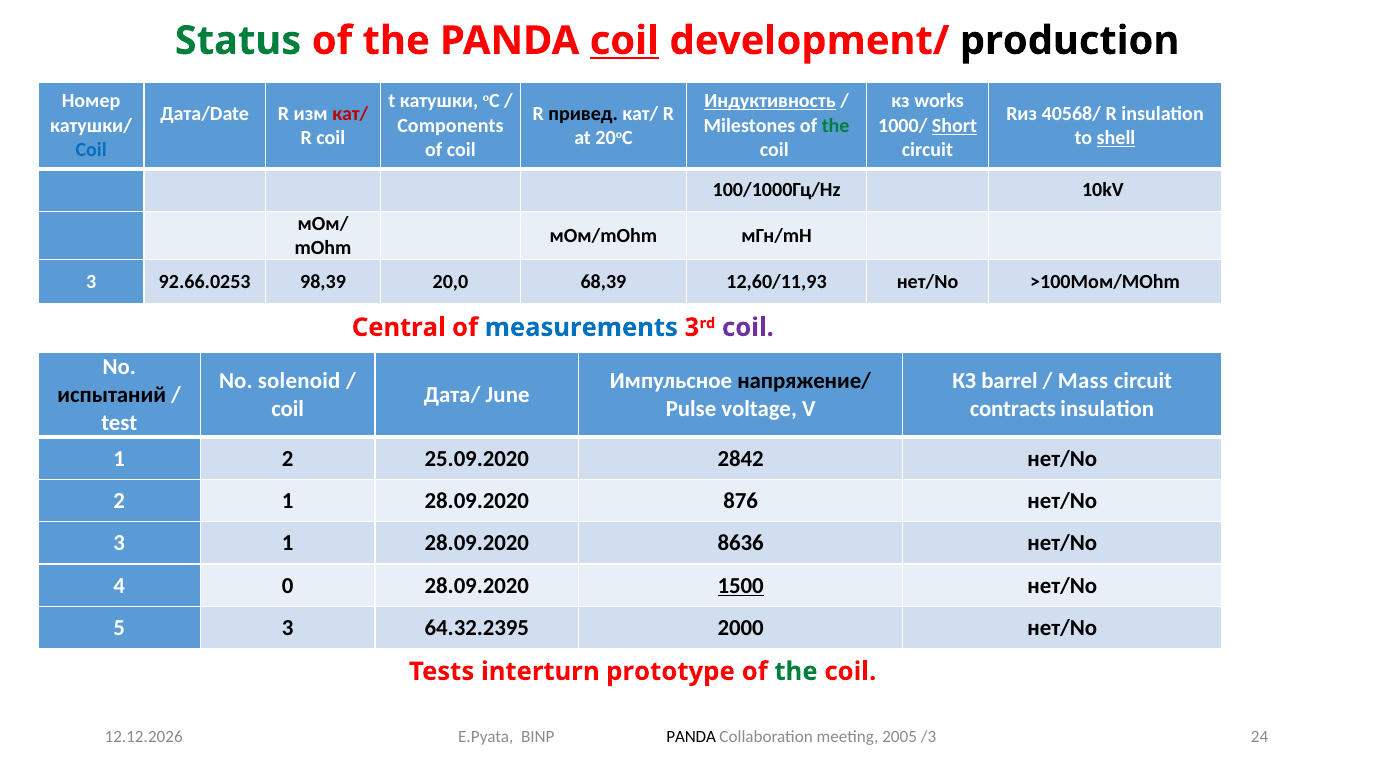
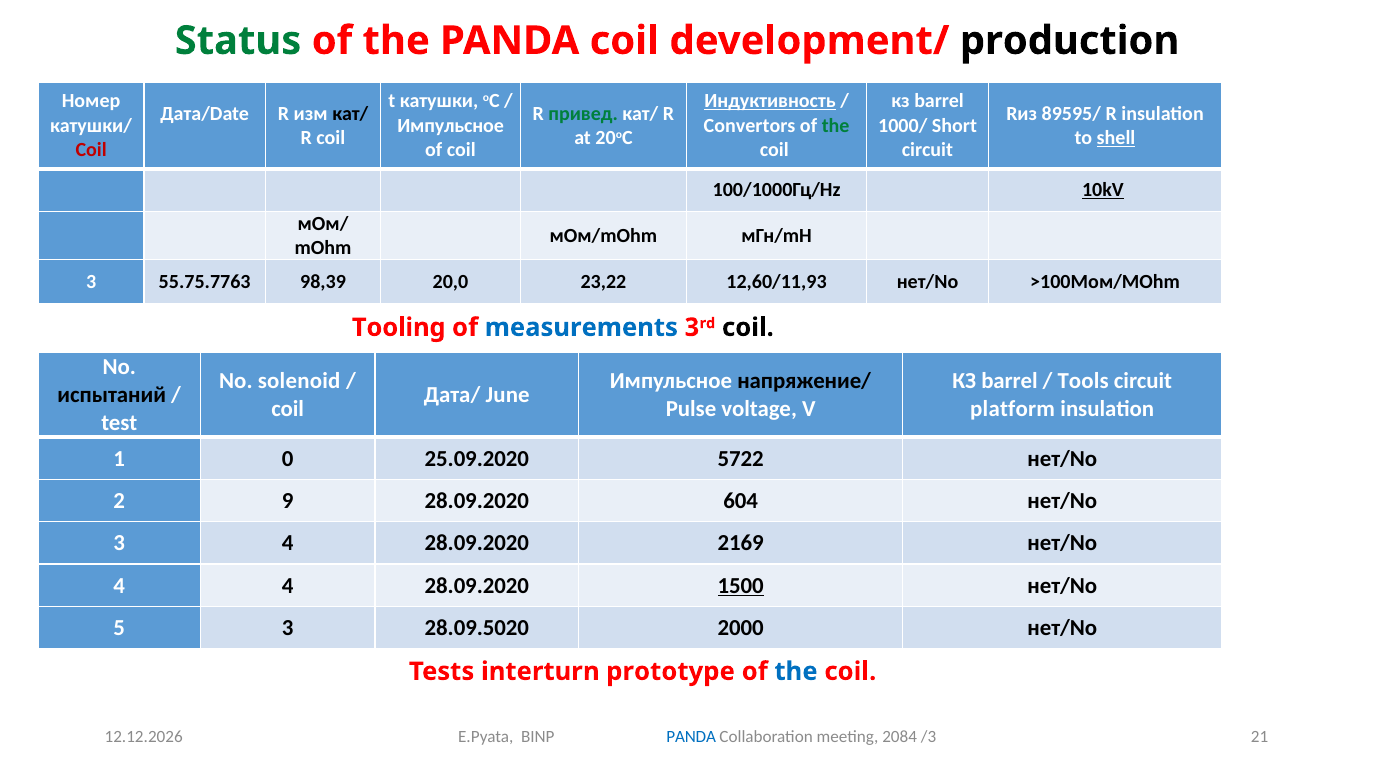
coil underline: present -> none (624, 41)
works: works -> barrel (939, 101)
кат/ colour: red -> black (350, 113)
привед colour: black -> green (583, 113)
40568/: 40568/ -> 89595/ (1071, 113)
Components: Components -> Импульсное (451, 126)
Milestones: Milestones -> Convertors (750, 126)
Short underline: present -> none (954, 126)
Coil colour: blue -> red (91, 150)
10kV underline: none -> present (1103, 190)
92.66.0253: 92.66.0253 -> 55.75.7763 (205, 282)
68,39: 68,39 -> 23,22 (603, 282)
Central: Central -> Tooling (399, 328)
coil colour: purple -> black (748, 328)
Mass: Mass -> Tools (1083, 381)
contracts: contracts -> platform (1013, 409)
1 2: 2 -> 0 (288, 459)
2842: 2842 -> 5722 (741, 459)
2 1: 1 -> 9 (288, 501)
876: 876 -> 604 (741, 501)
3 1: 1 -> 4 (288, 543)
8636: 8636 -> 2169 (741, 543)
4 0: 0 -> 4 (288, 586)
64.32.2395: 64.32.2395 -> 28.09.5020 (477, 628)
the colour: green -> blue (796, 672)
24: 24 -> 21 (1260, 737)
PANDA colour: black -> blue (691, 738)
2005: 2005 -> 2084 (900, 738)
